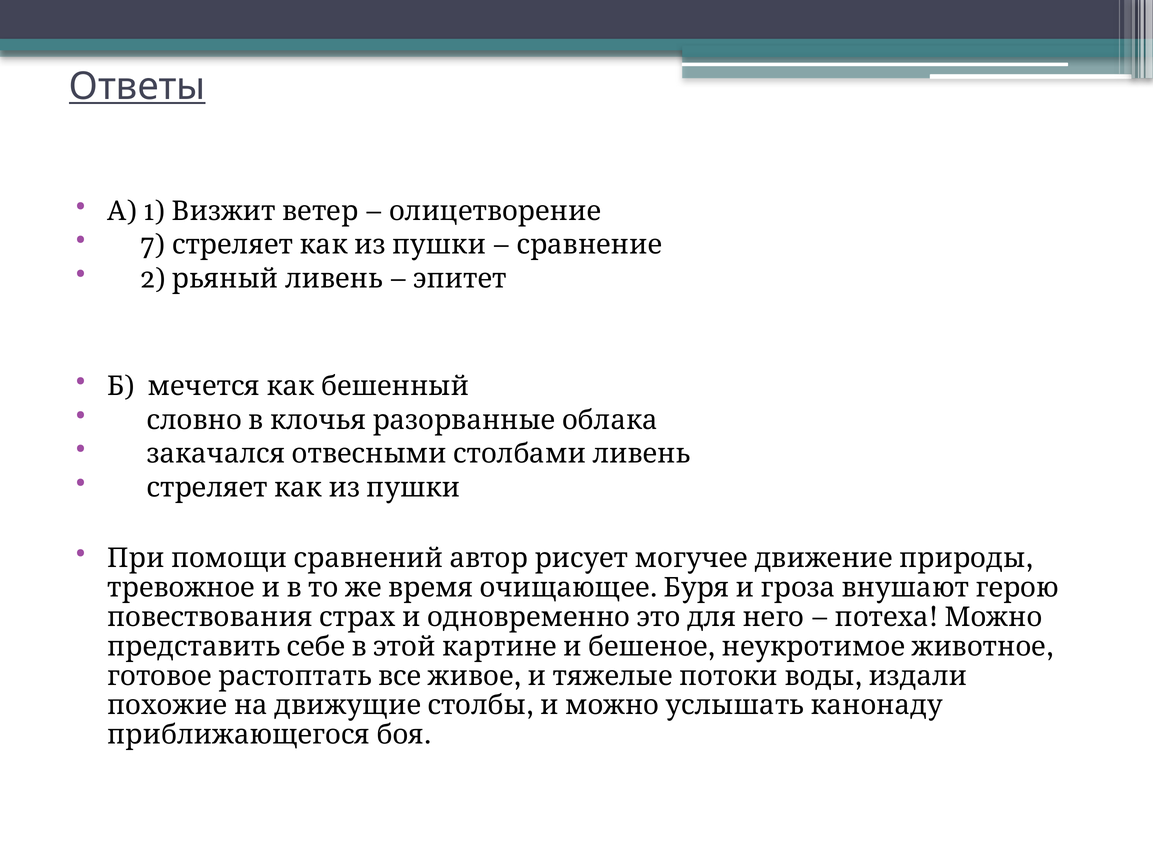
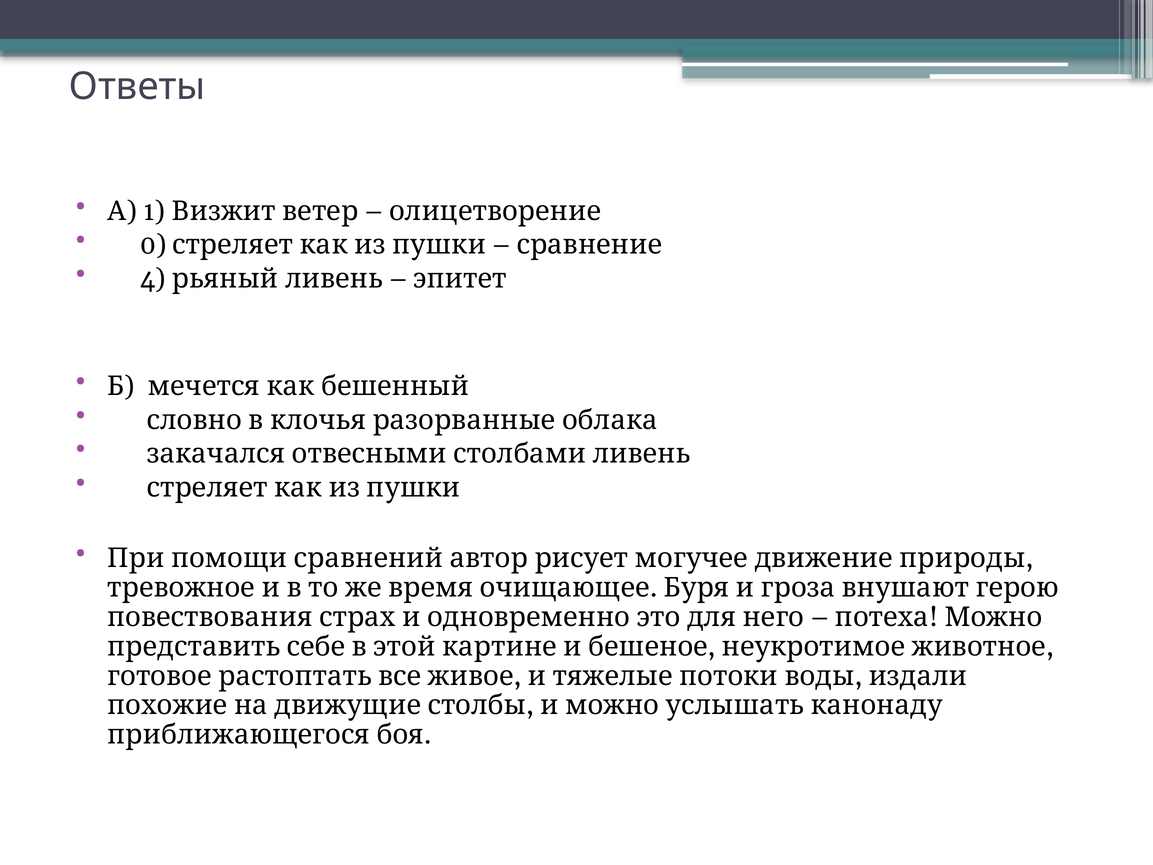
Ответы underline: present -> none (137, 86)
7: 7 -> 0 (153, 245)
2: 2 -> 4 (153, 279)
